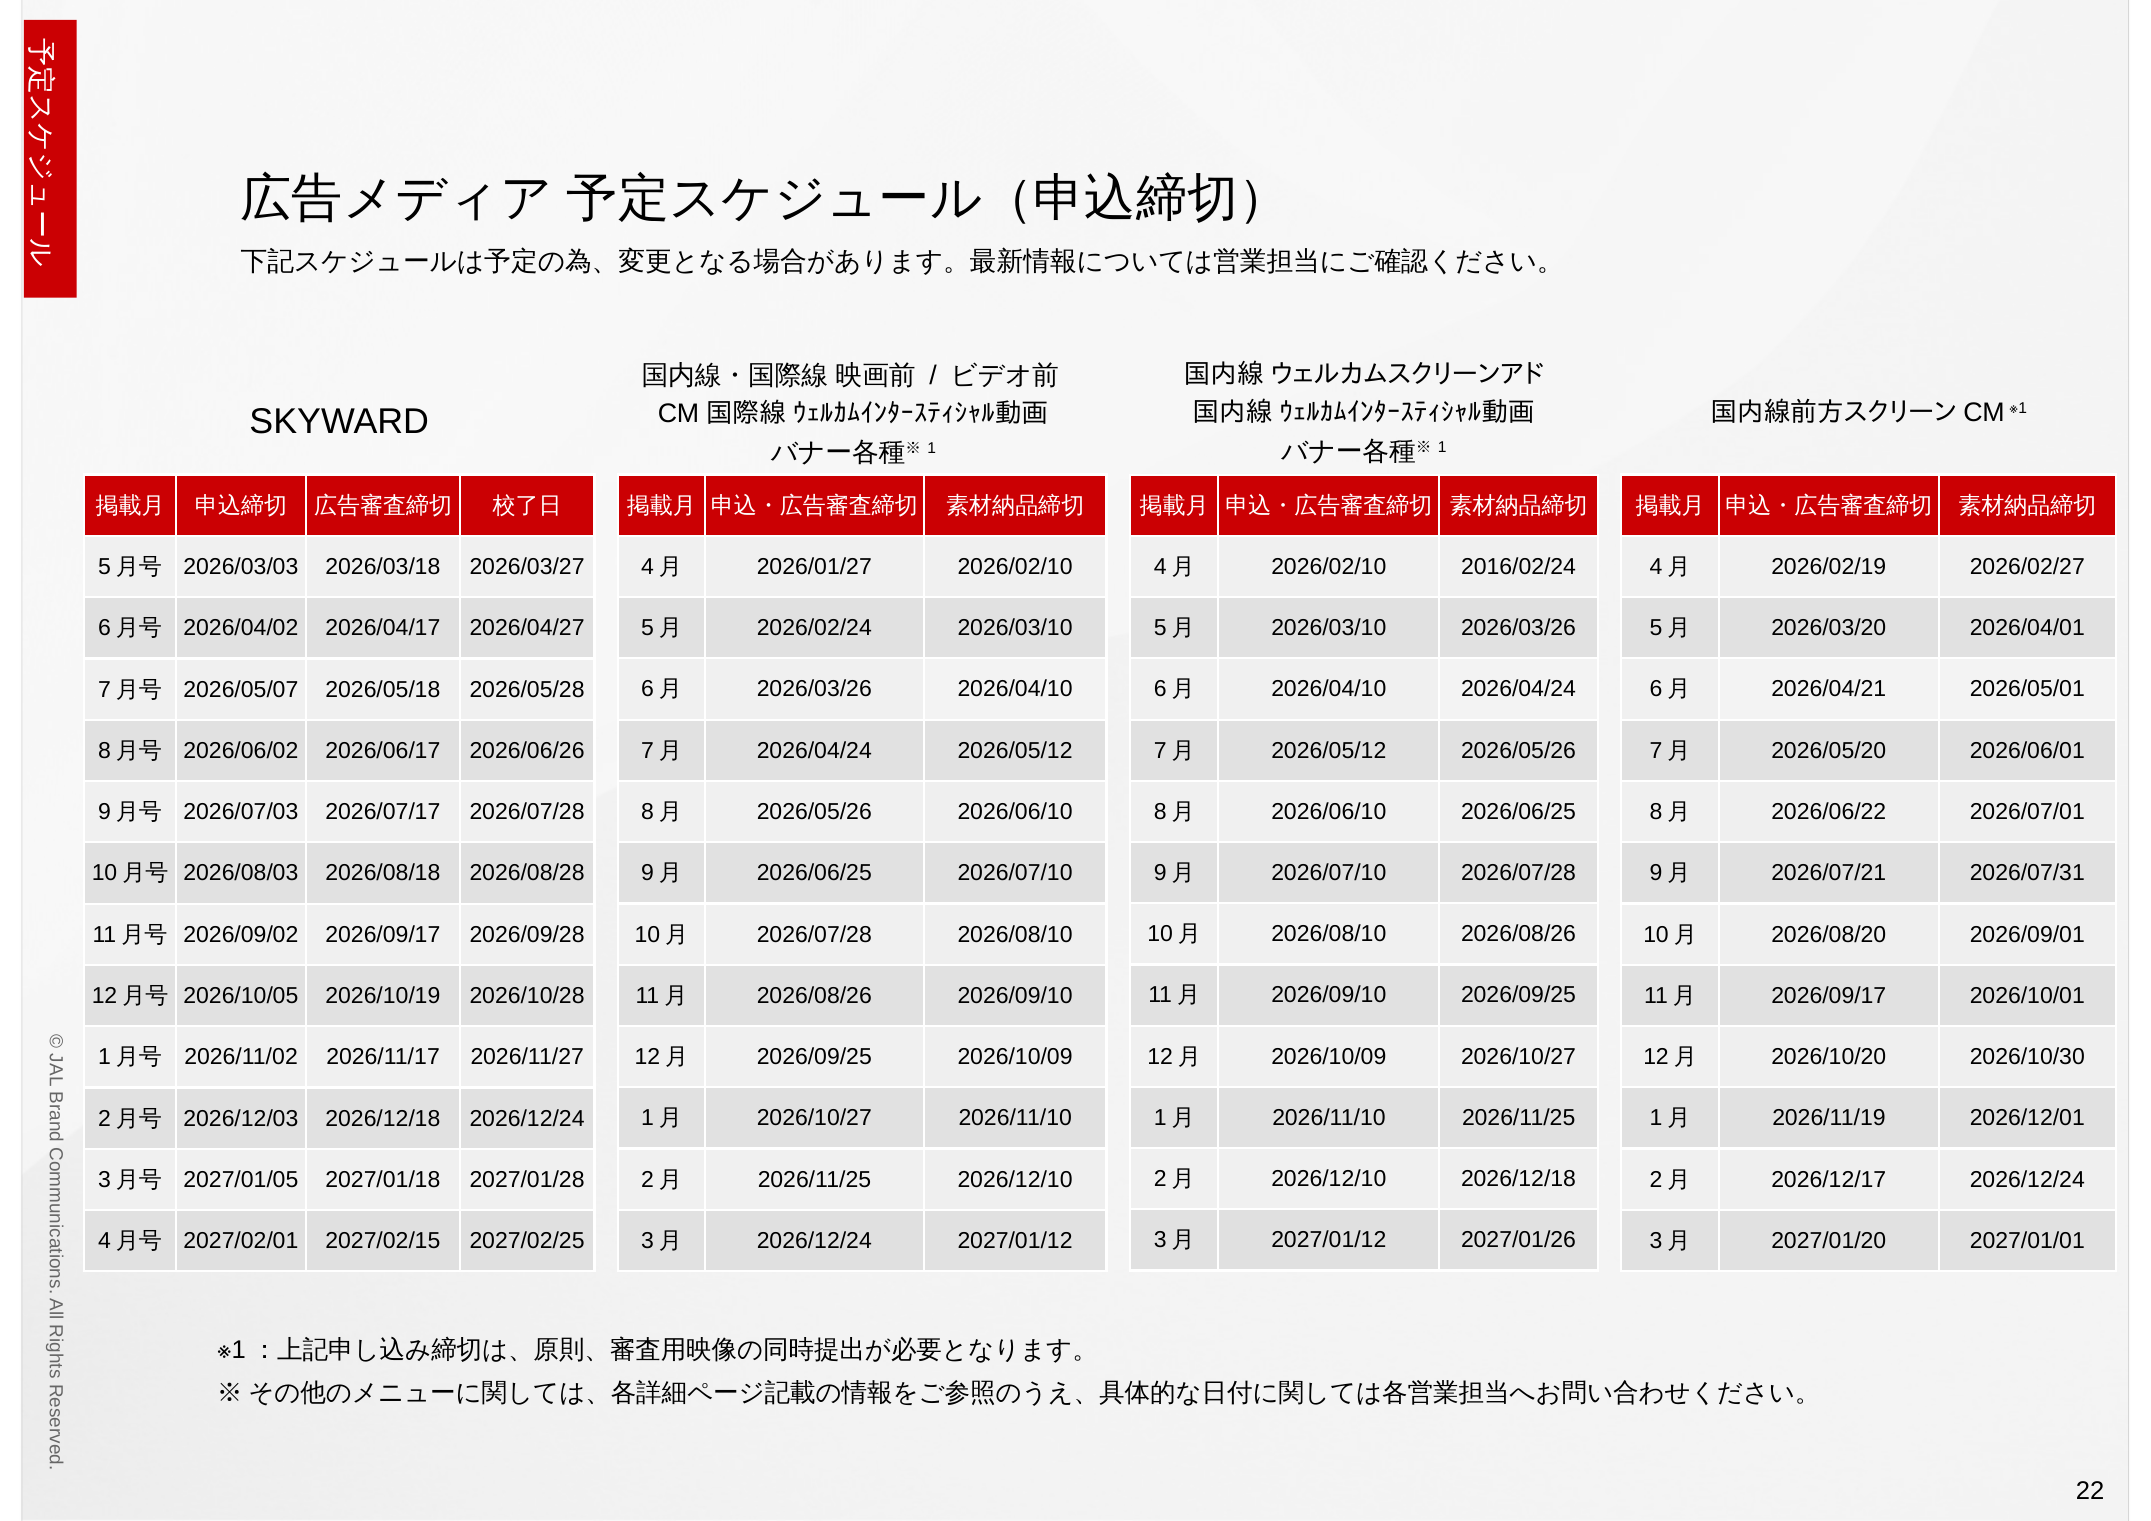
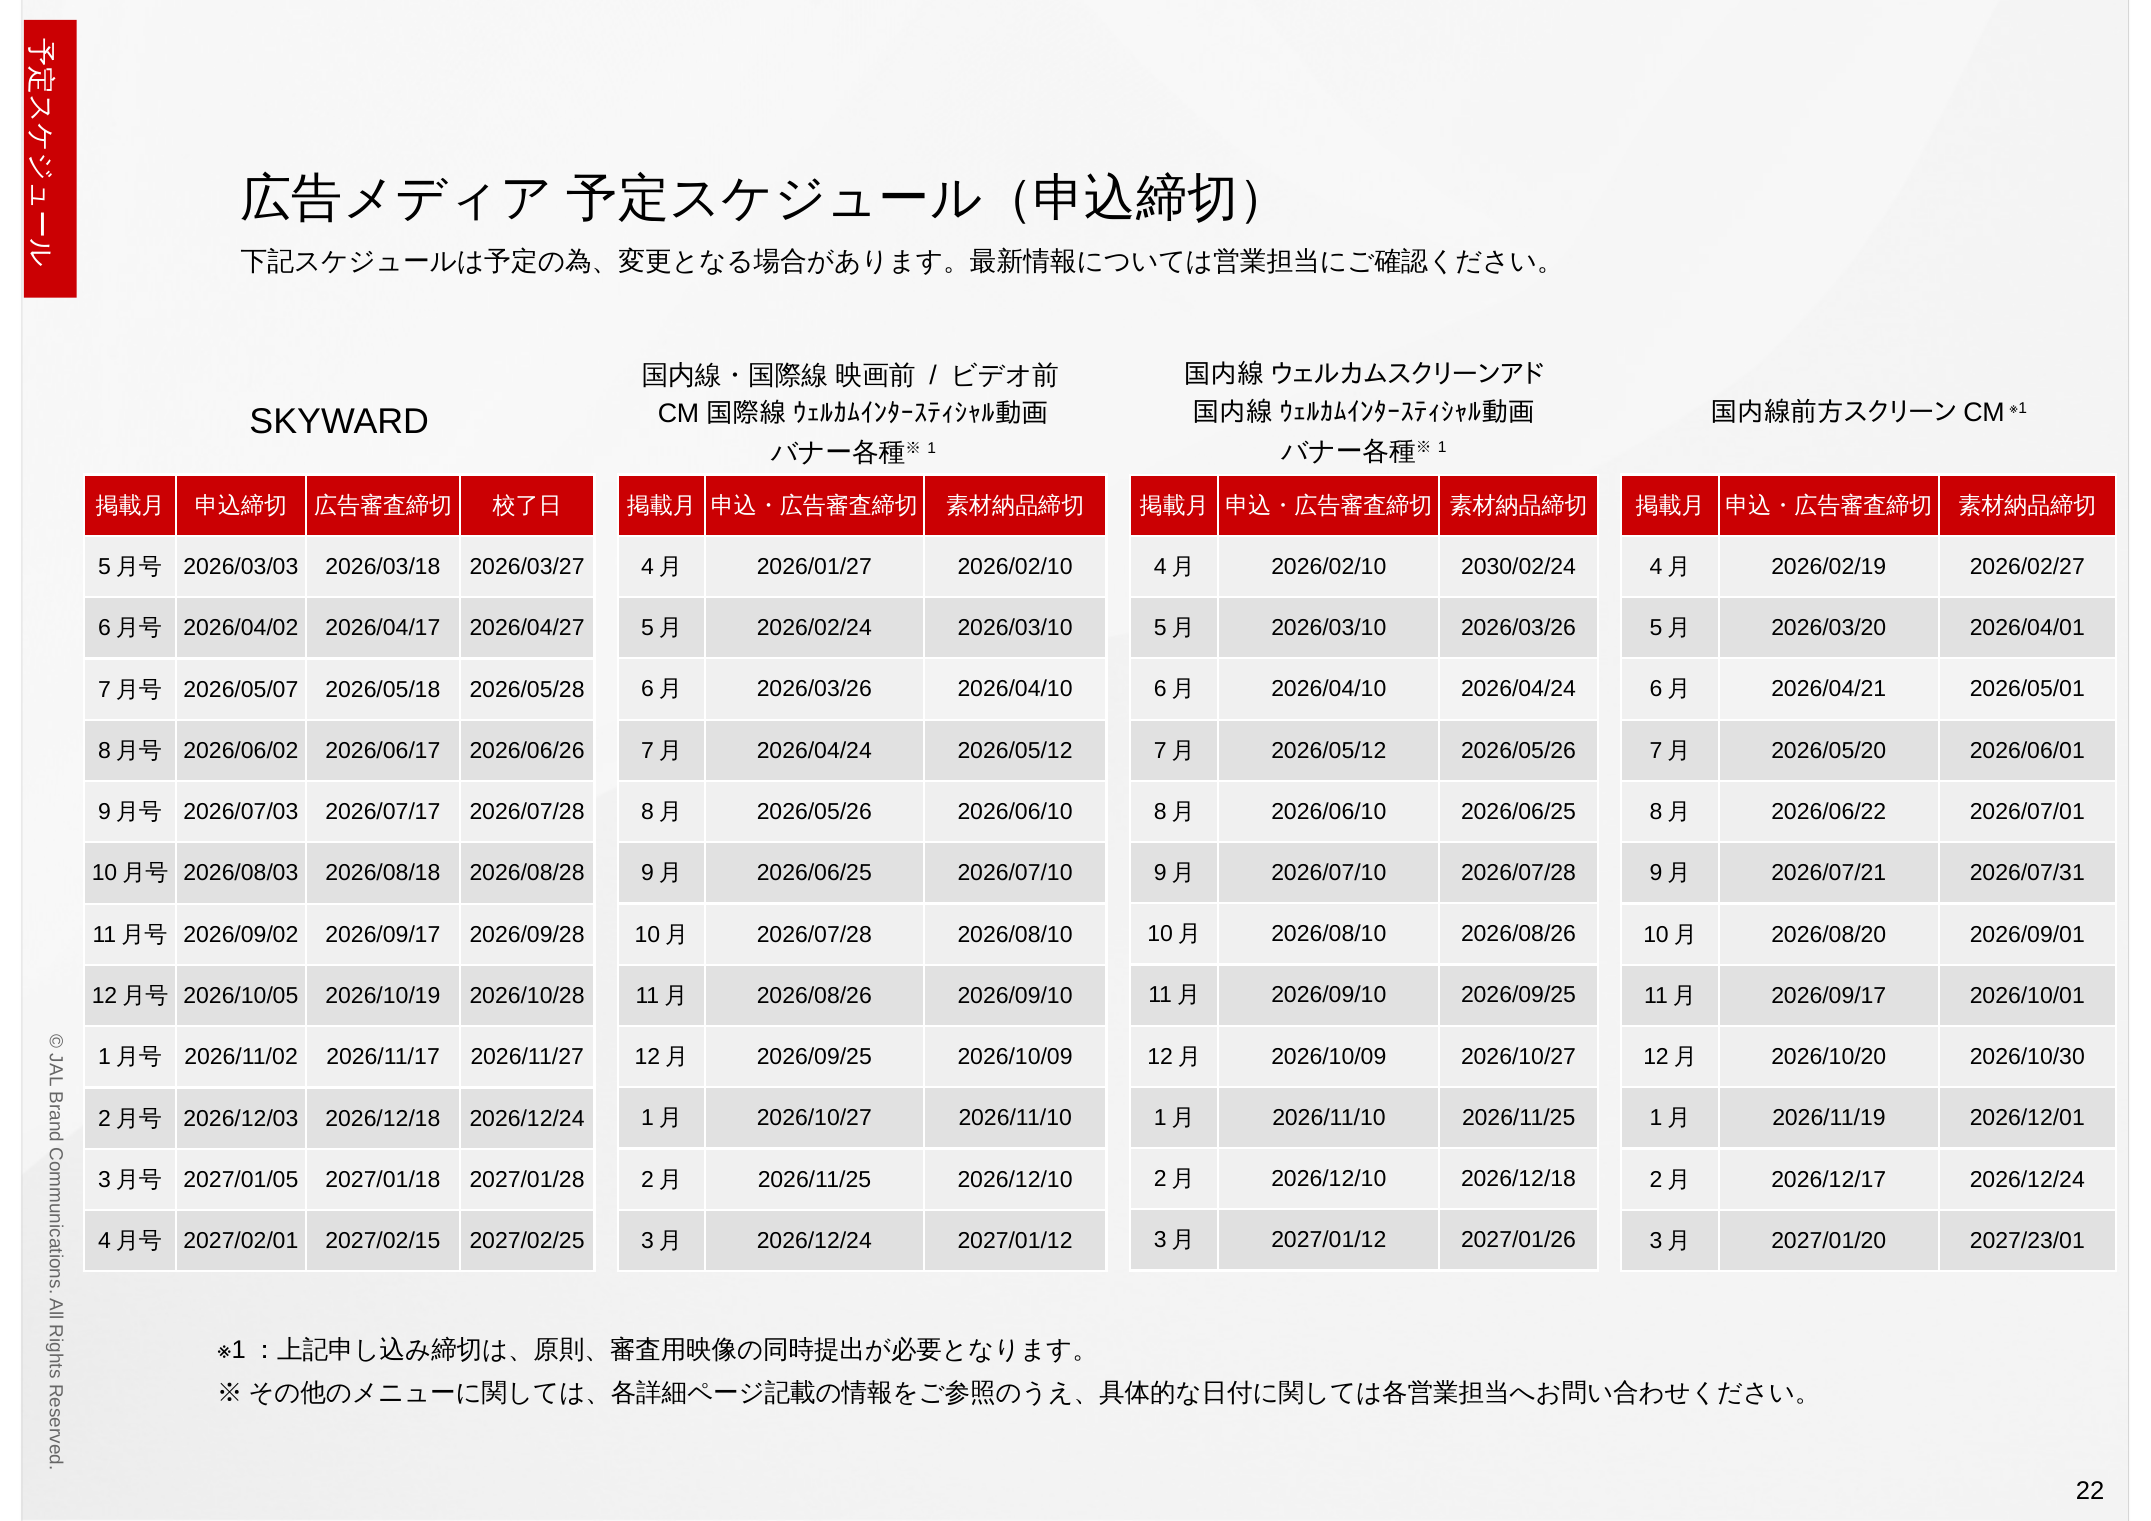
2016/02/24: 2016/02/24 -> 2030/02/24 (1519, 567)
2027/01/01: 2027/01/01 -> 2027/23/01 (2027, 1241)
